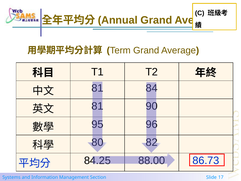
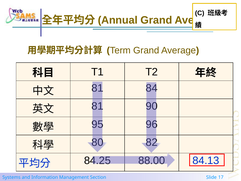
86.73: 86.73 -> 84.13 (206, 160)
